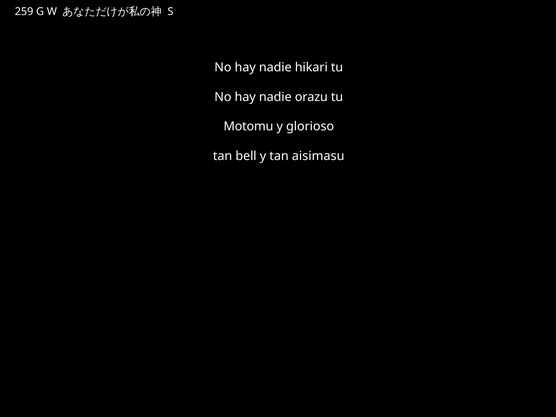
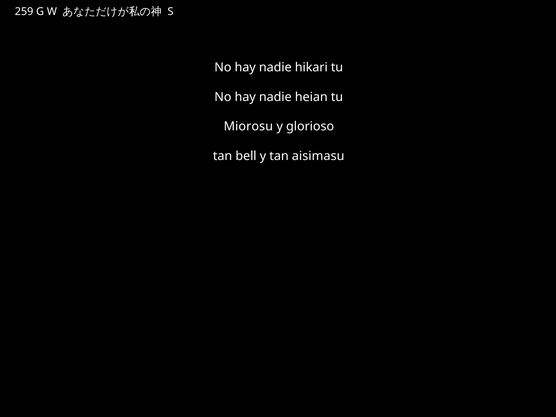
orazu: orazu -> heian (311, 97)
Motomu: Motomu -> Miorosu (248, 126)
